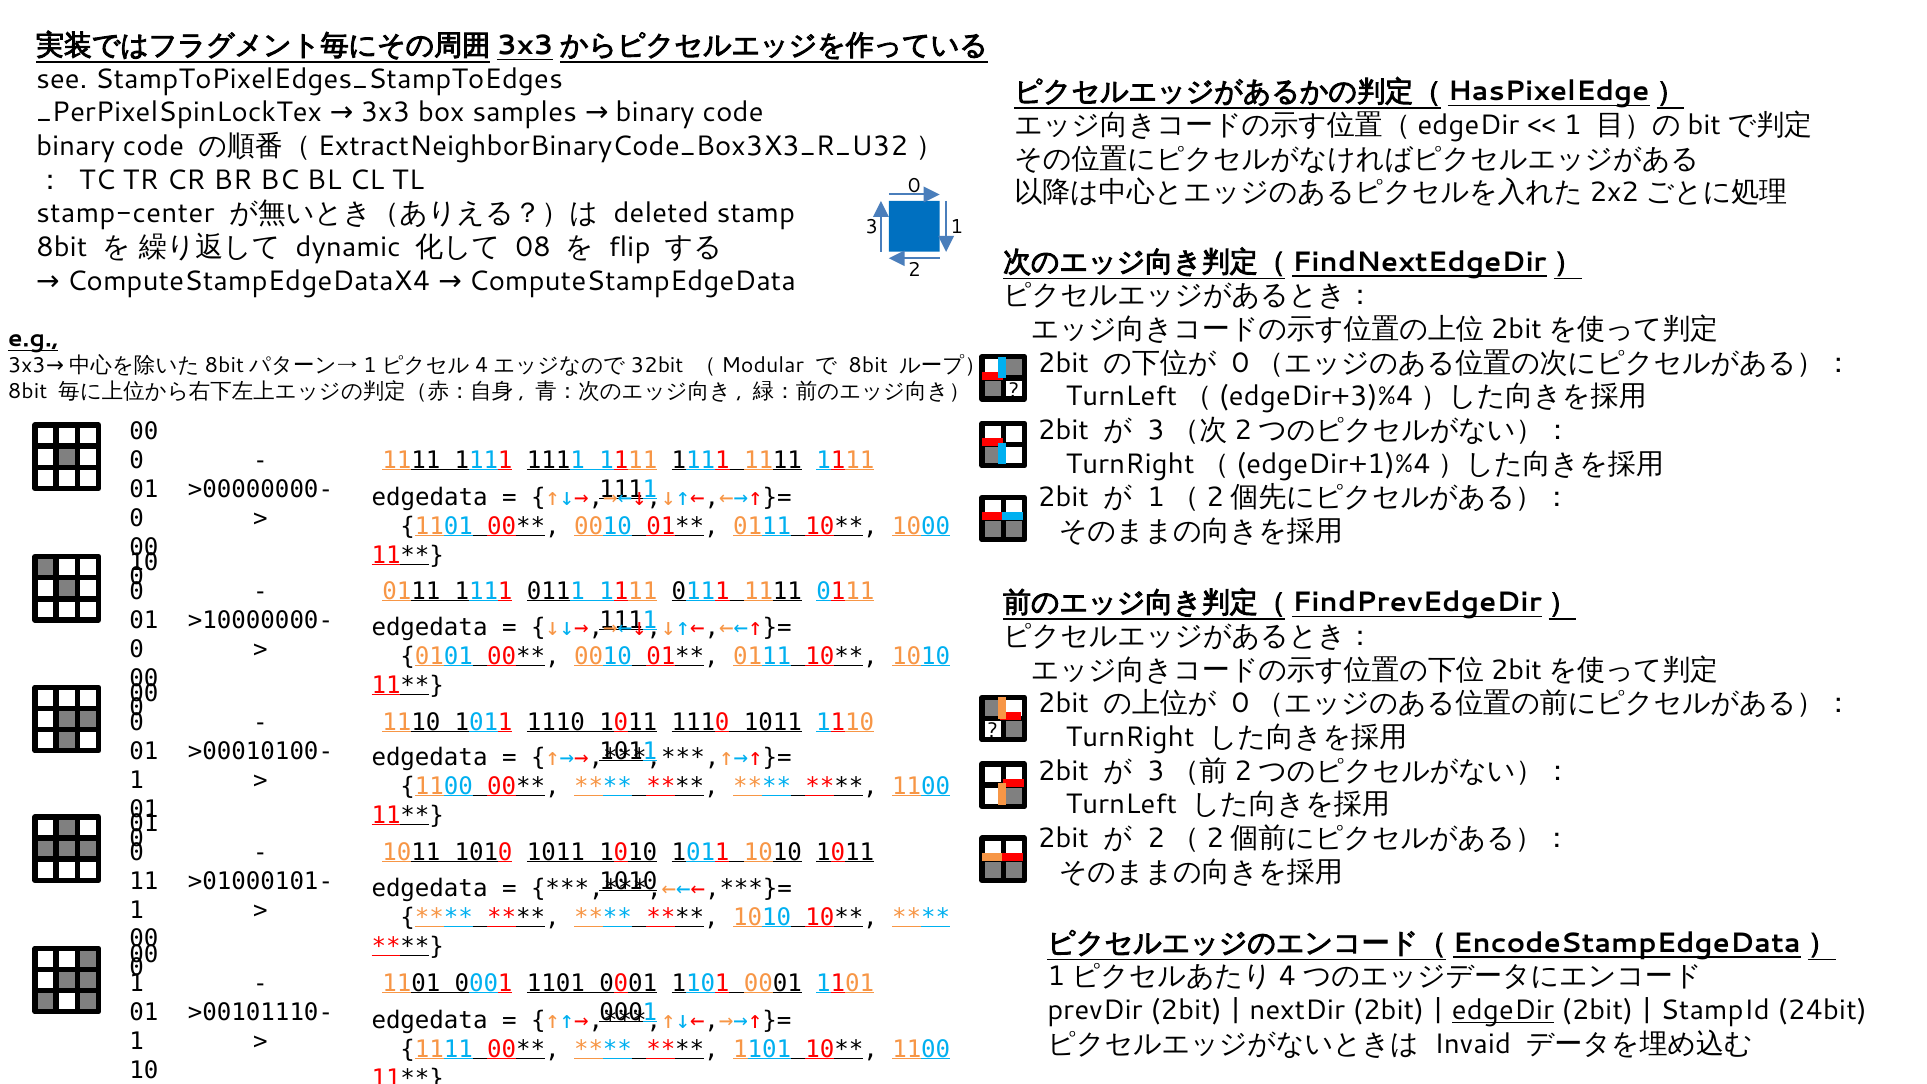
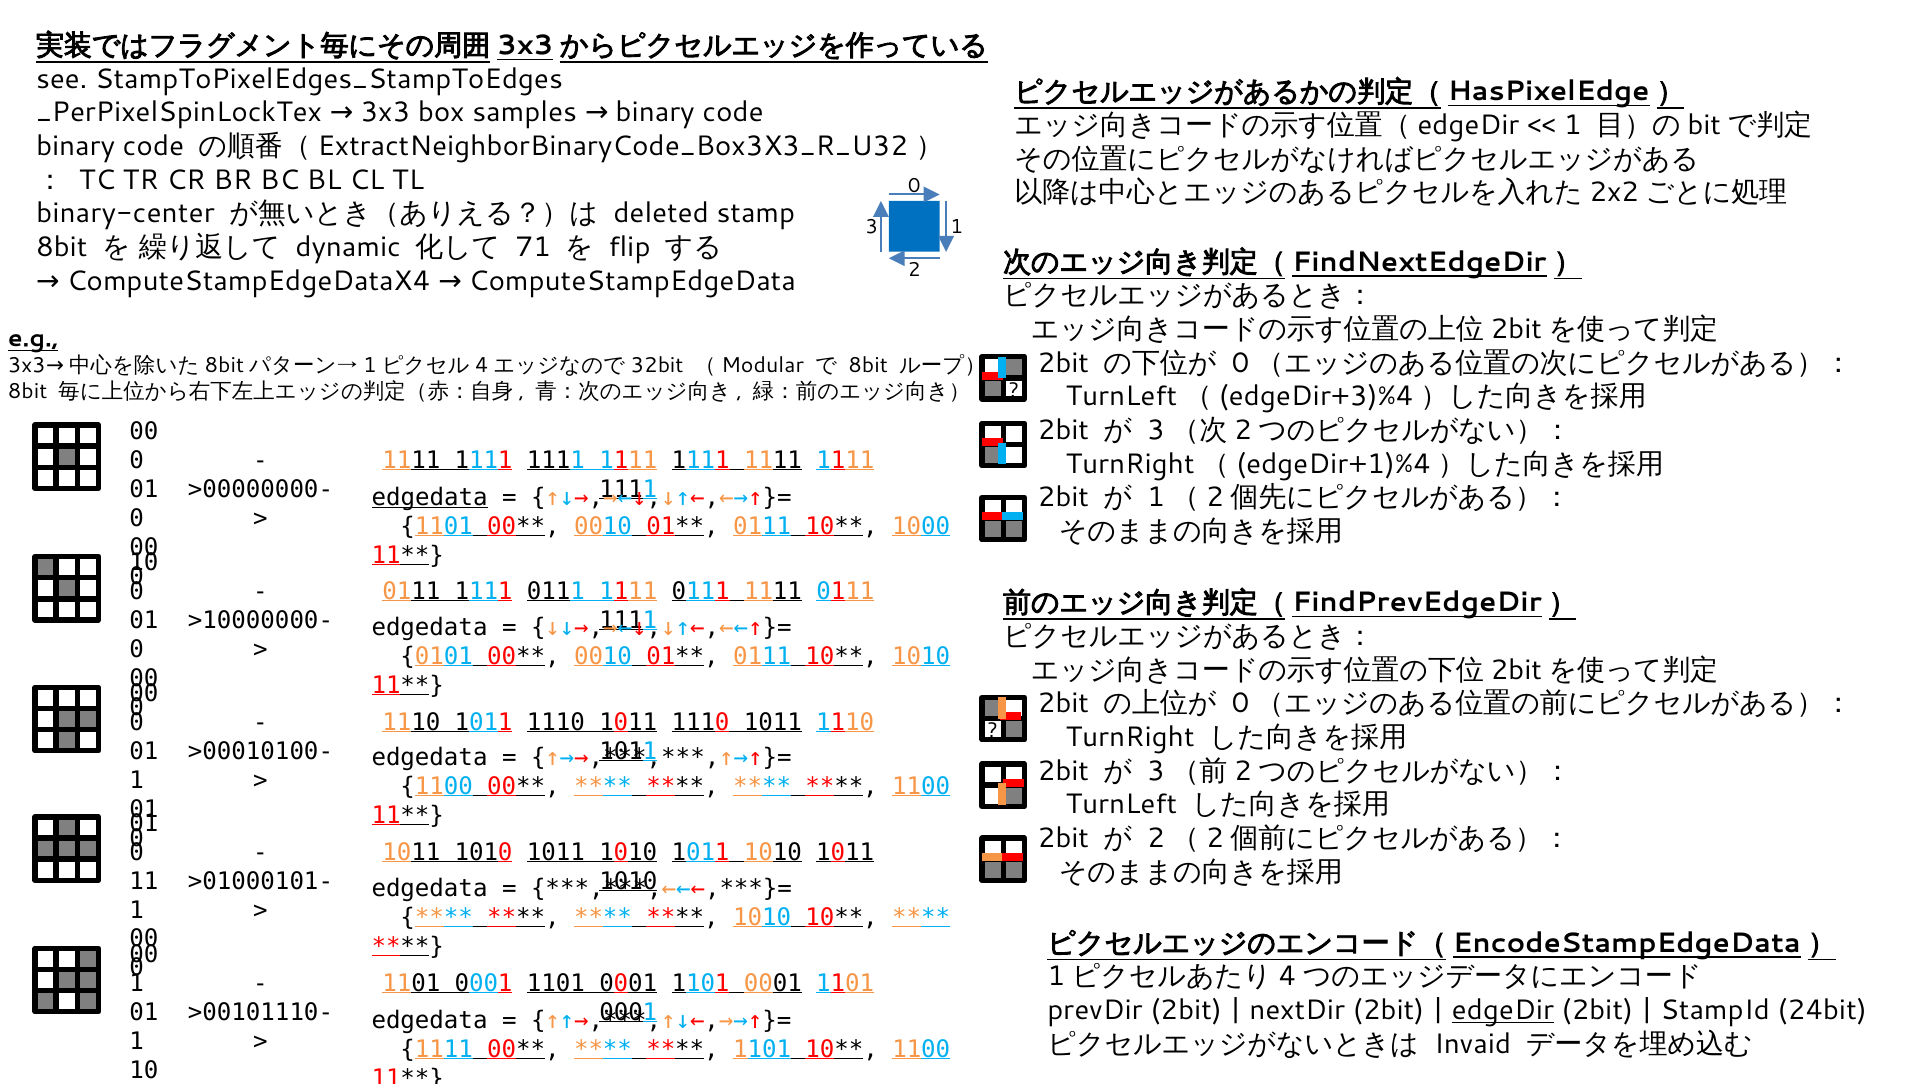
stamp-center: stamp-center -> binary-center (125, 214)
08: 08 -> 71 (533, 247)
edgedata underline: none -> present (430, 497)
